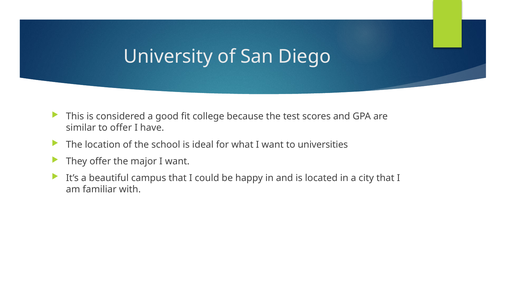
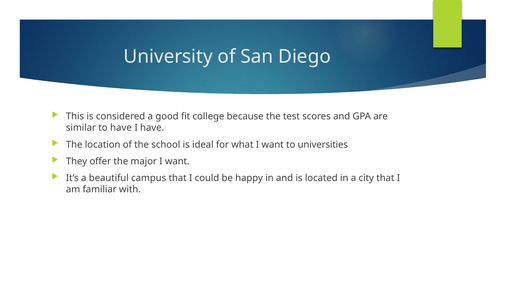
to offer: offer -> have (121, 128)
